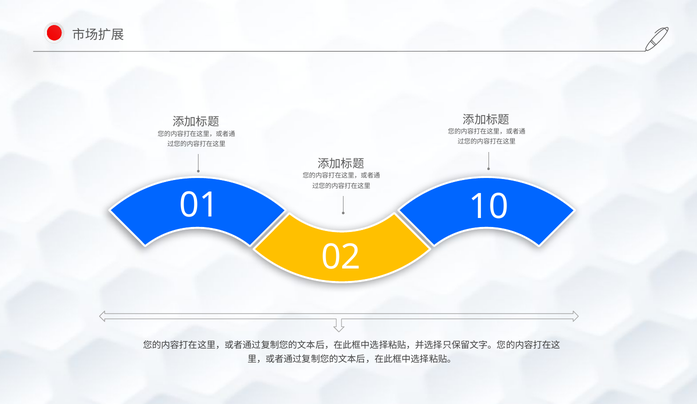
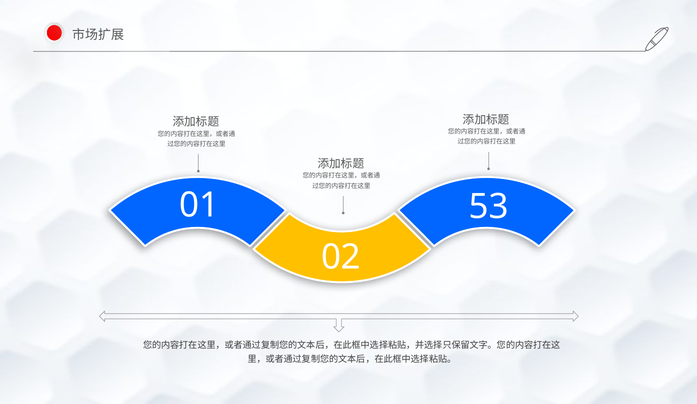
10: 10 -> 53 (489, 207)
